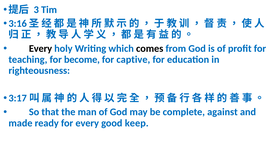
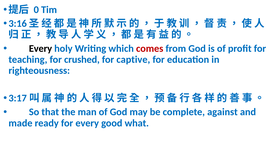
3: 3 -> 0 (36, 10)
comes colour: black -> red (150, 48)
become: become -> crushed (82, 59)
keep: keep -> what (137, 123)
